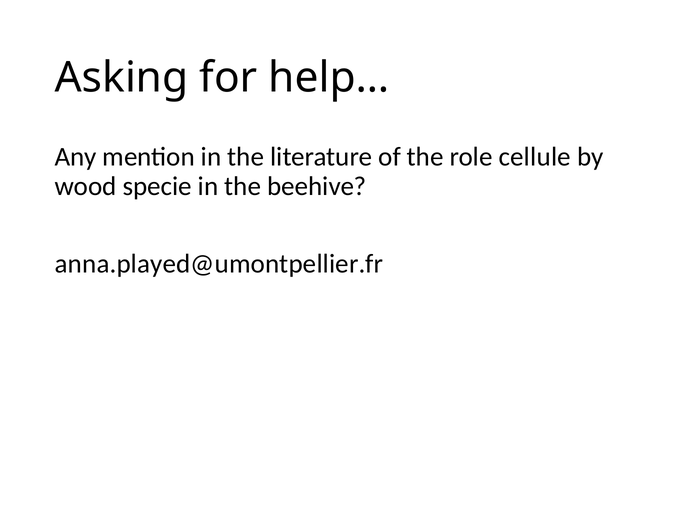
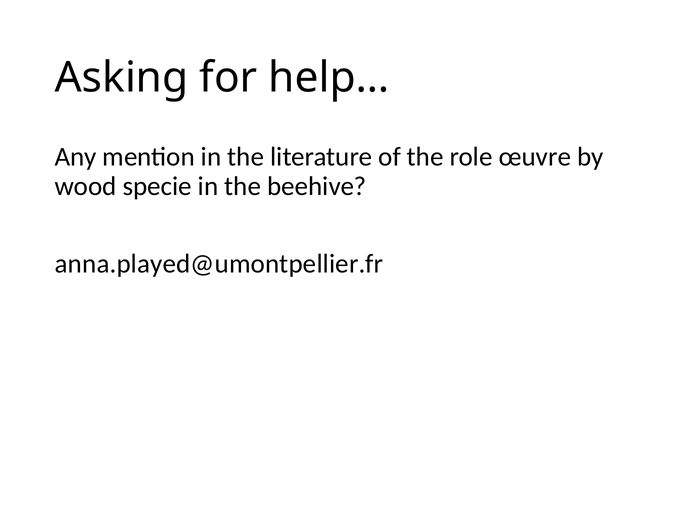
cellule: cellule -> œuvre (535, 157)
